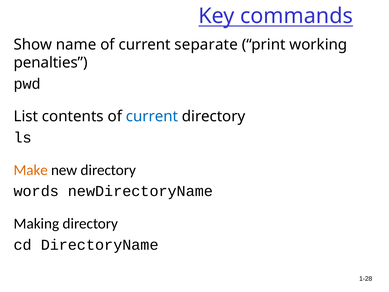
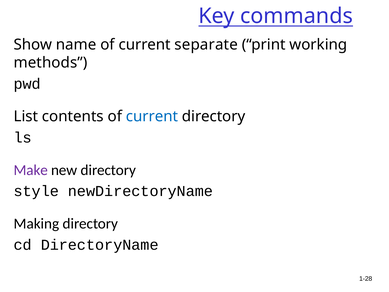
penalties: penalties -> methods (51, 63)
Make colour: orange -> purple (31, 170)
words: words -> style (36, 191)
